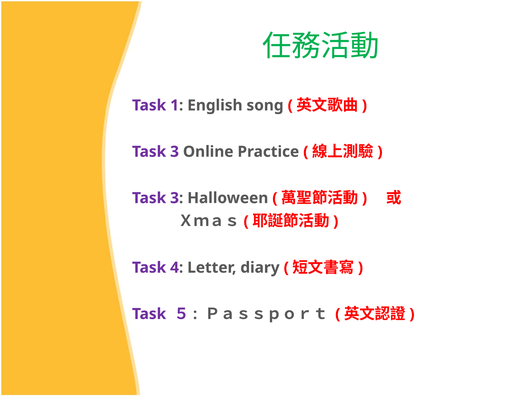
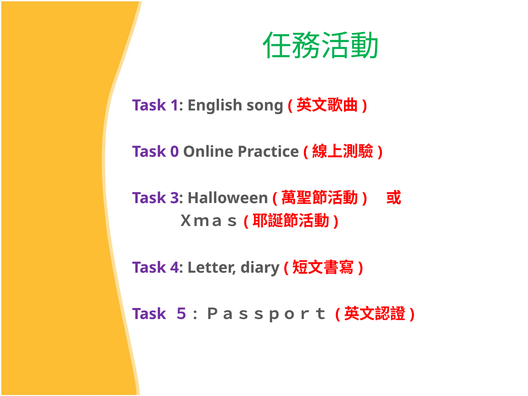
3: 3 -> 0 (175, 152)
